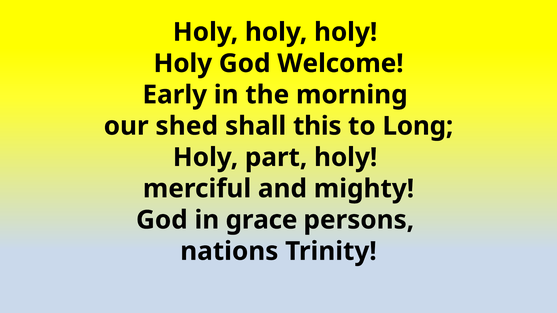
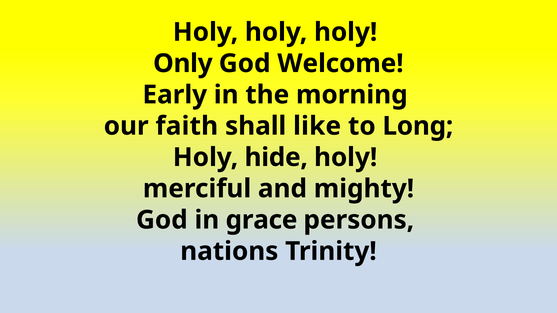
Holy: Holy -> Only (183, 64)
shed: shed -> faith (187, 126)
this: this -> like (317, 126)
part: part -> hide (276, 158)
